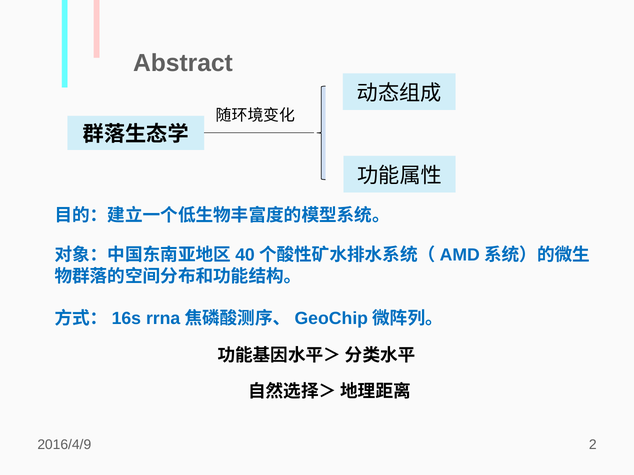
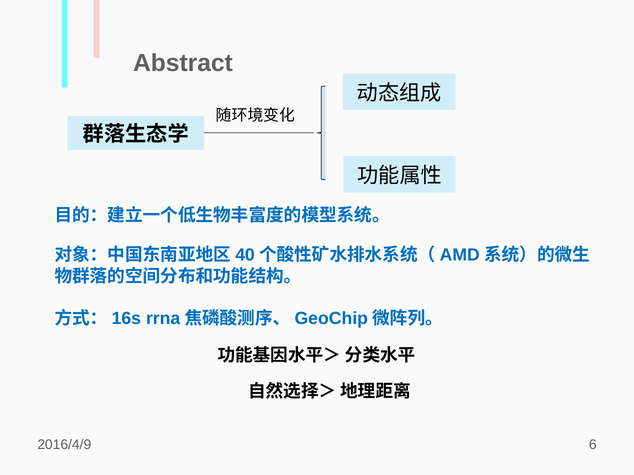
2: 2 -> 6 (593, 445)
